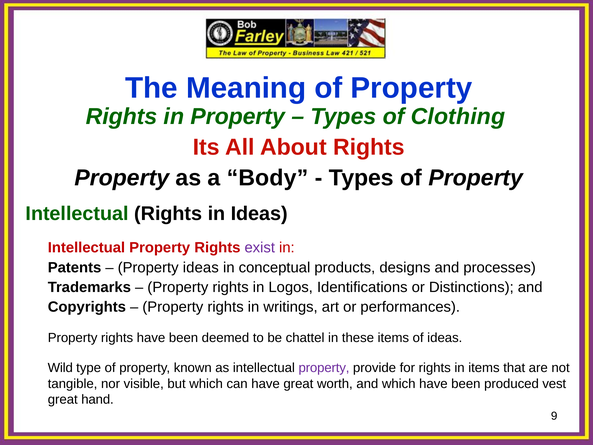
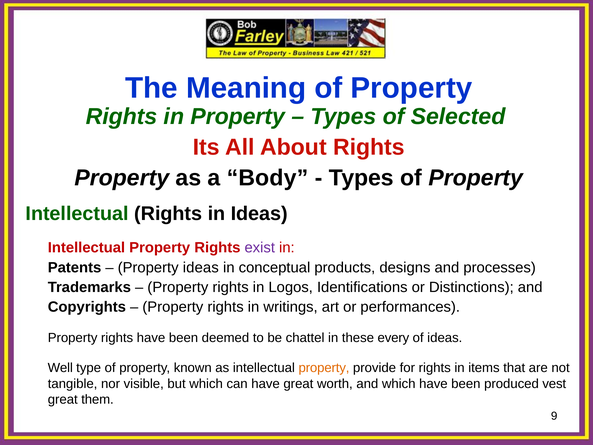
Clothing: Clothing -> Selected (458, 116)
these items: items -> every (393, 338)
Wild: Wild -> Well (60, 368)
property colour: purple -> orange (324, 368)
hand: hand -> them (97, 399)
